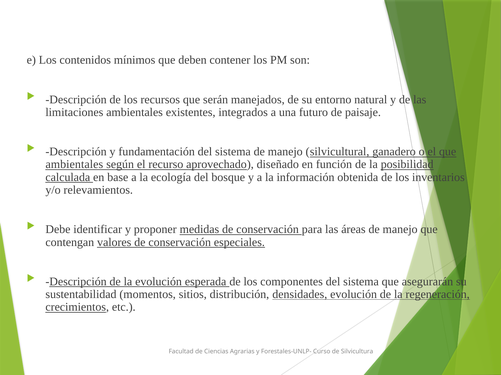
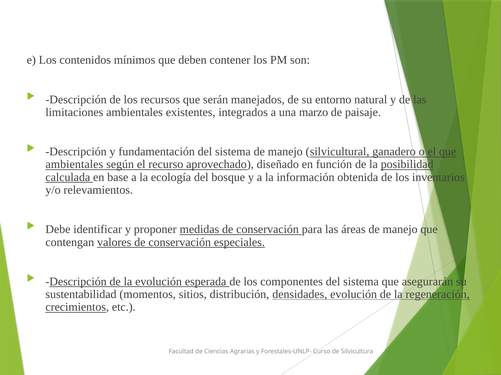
futuro: futuro -> marzo (314, 112)
